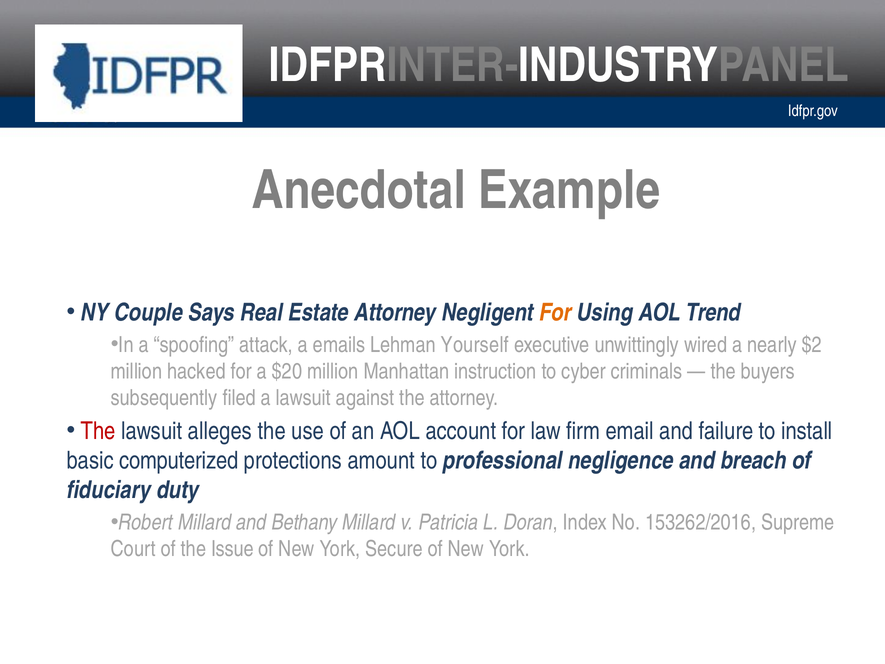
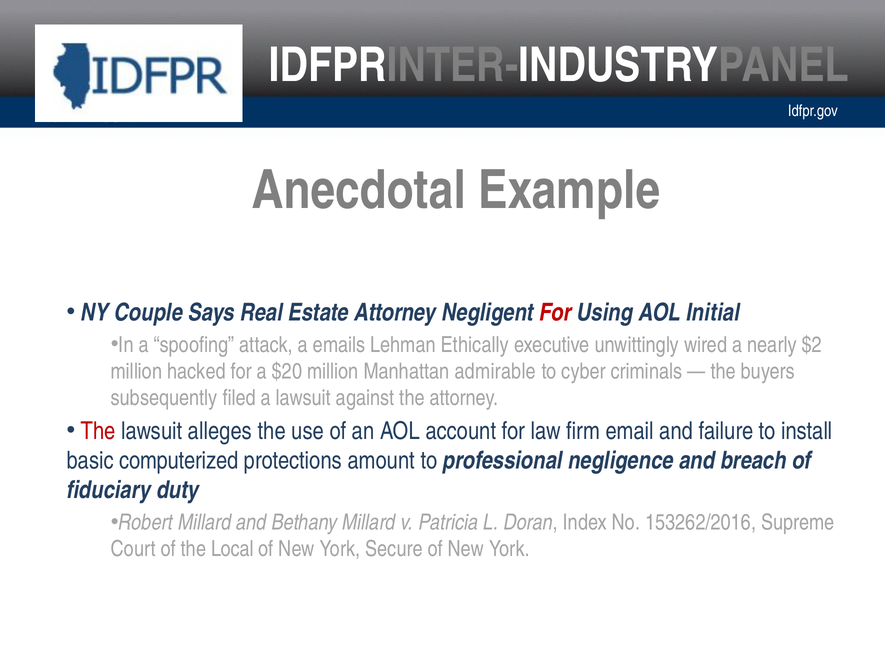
For colour: orange -> red (555, 312)
Trend: Trend -> Initial (713, 312)
Yourself: Yourself -> Ethically (475, 345)
instruction: instruction -> admirable (495, 371)
Issue: Issue -> Local (232, 549)
